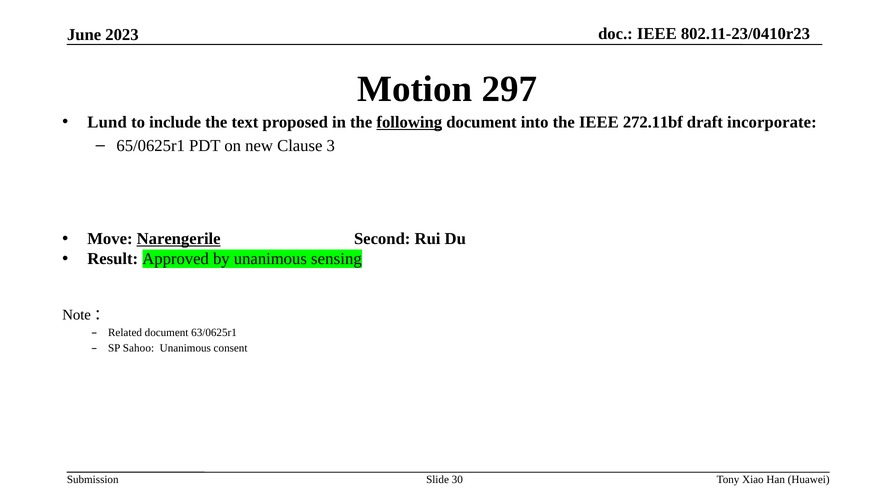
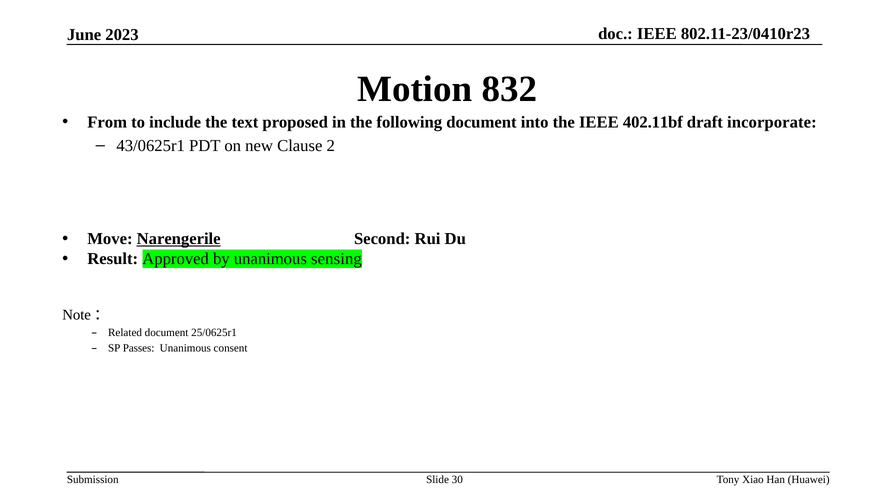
297: 297 -> 832 (509, 89)
Lund: Lund -> From (107, 122)
following underline: present -> none (409, 122)
272.11bf: 272.11bf -> 402.11bf (653, 122)
65/0625r1: 65/0625r1 -> 43/0625r1 (151, 146)
3: 3 -> 2 (331, 146)
63/0625r1: 63/0625r1 -> 25/0625r1 (214, 333)
Sahoo: Sahoo -> Passes (139, 348)
